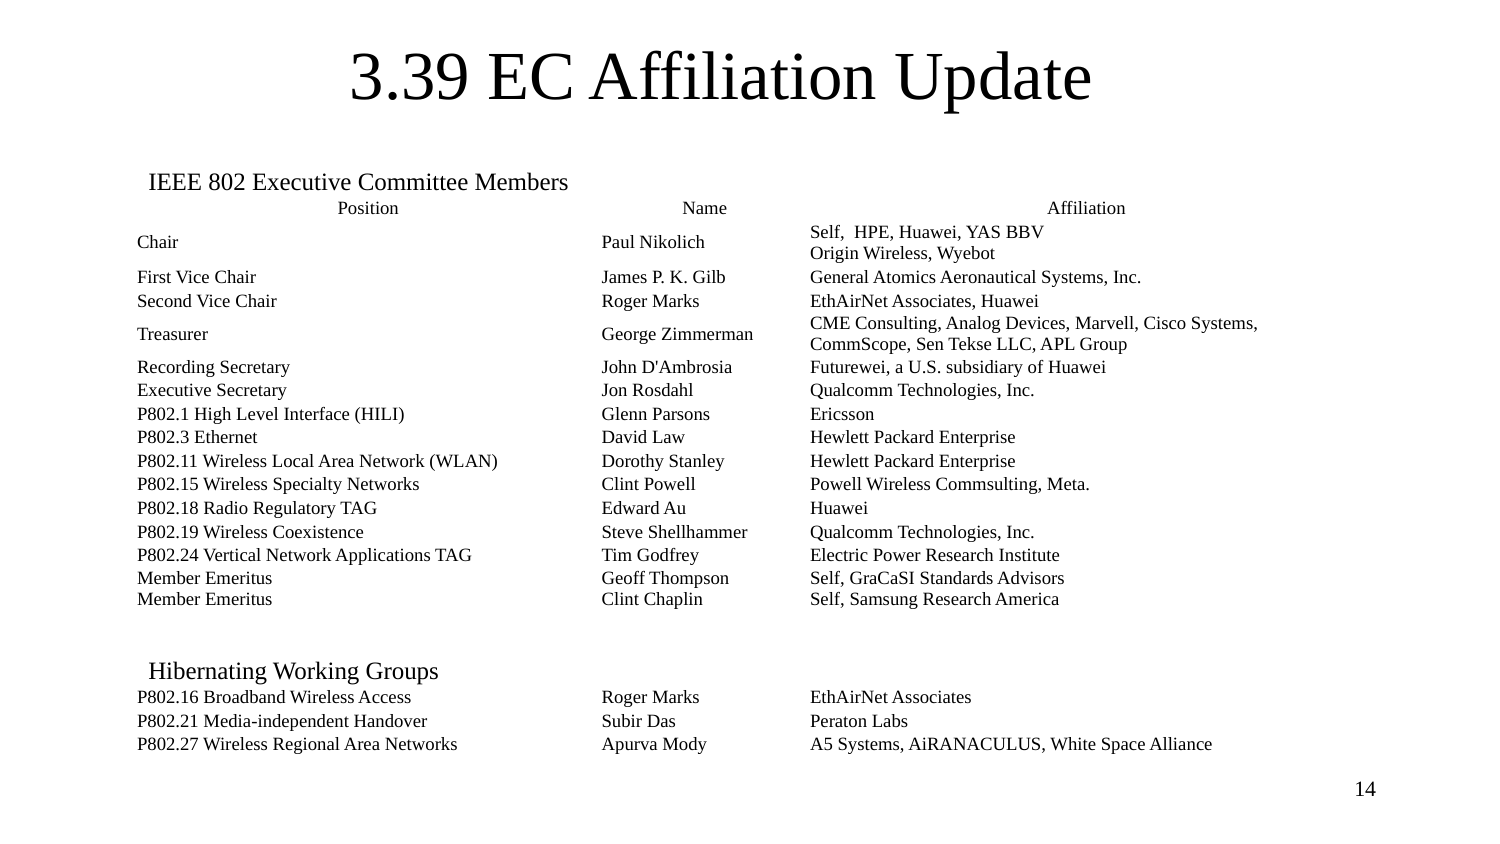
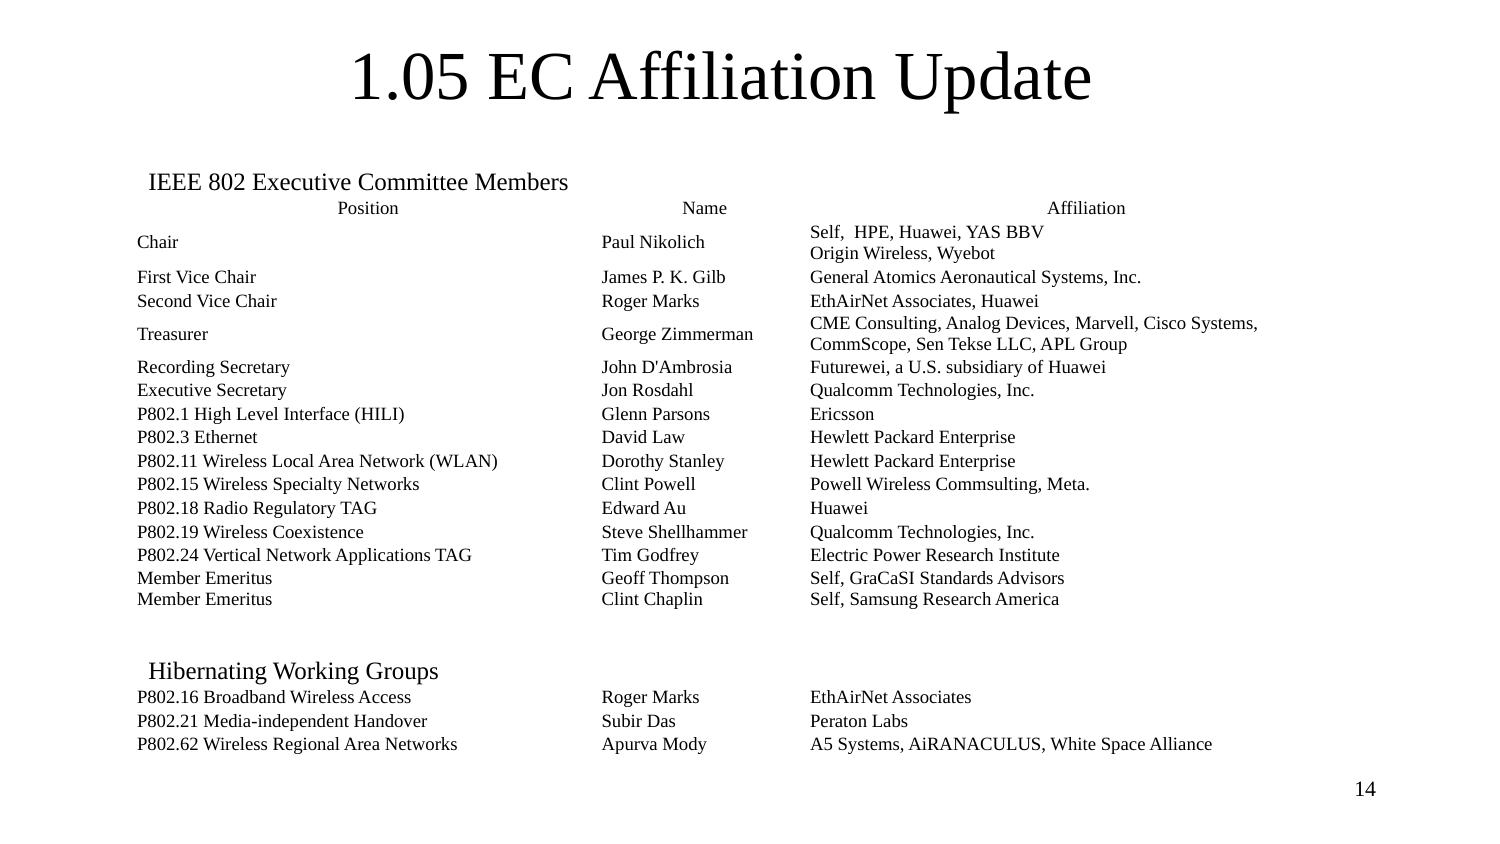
3.39: 3.39 -> 1.05 (410, 77)
P802.27: P802.27 -> P802.62 (168, 745)
